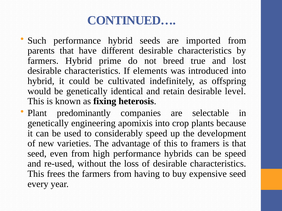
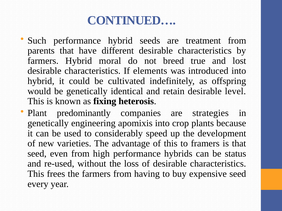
imported: imported -> treatment (203, 41)
prime: prime -> moral (110, 61)
selectable: selectable -> strategies (211, 113)
be speed: speed -> status (235, 154)
